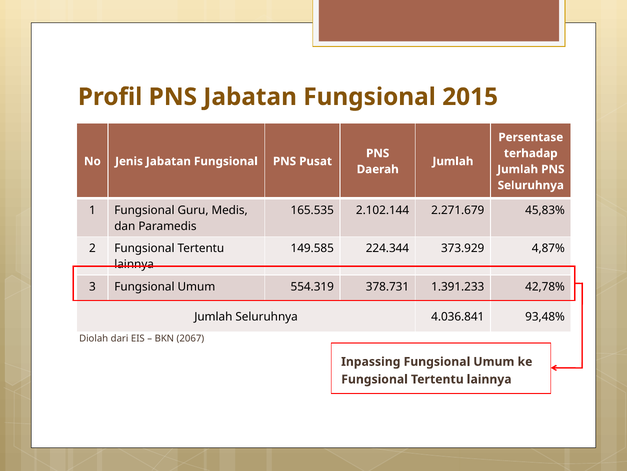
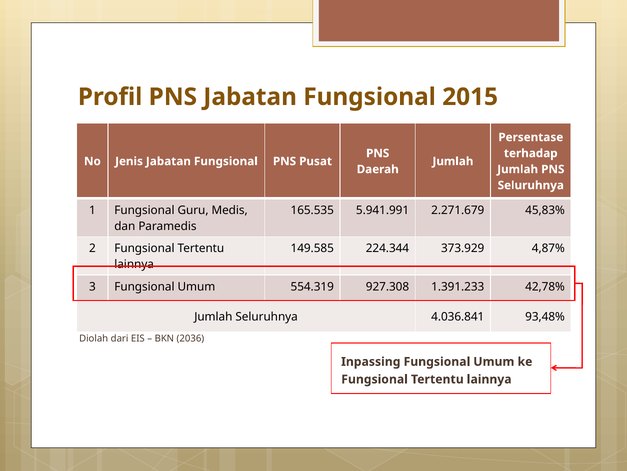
2.102.144: 2.102.144 -> 5.941.991 (383, 210)
378.731: 378.731 -> 927.308 (387, 286)
2067: 2067 -> 2036 (190, 338)
